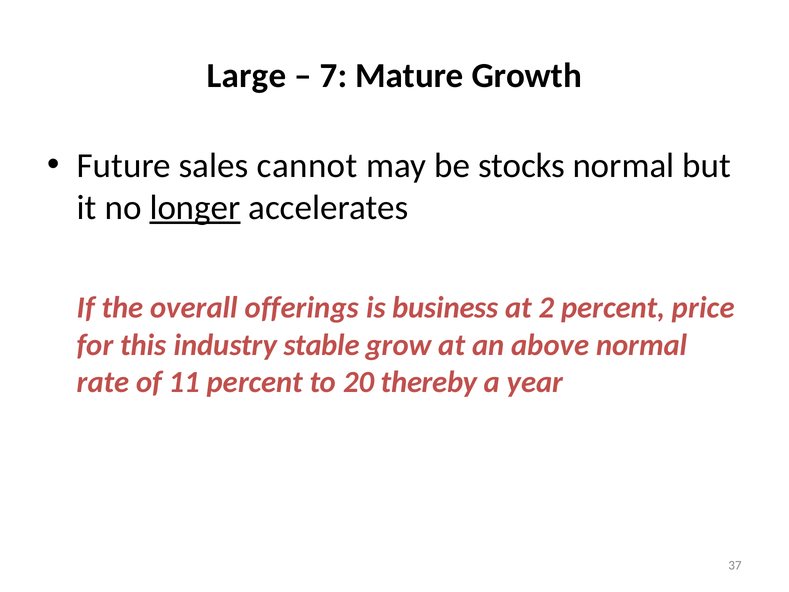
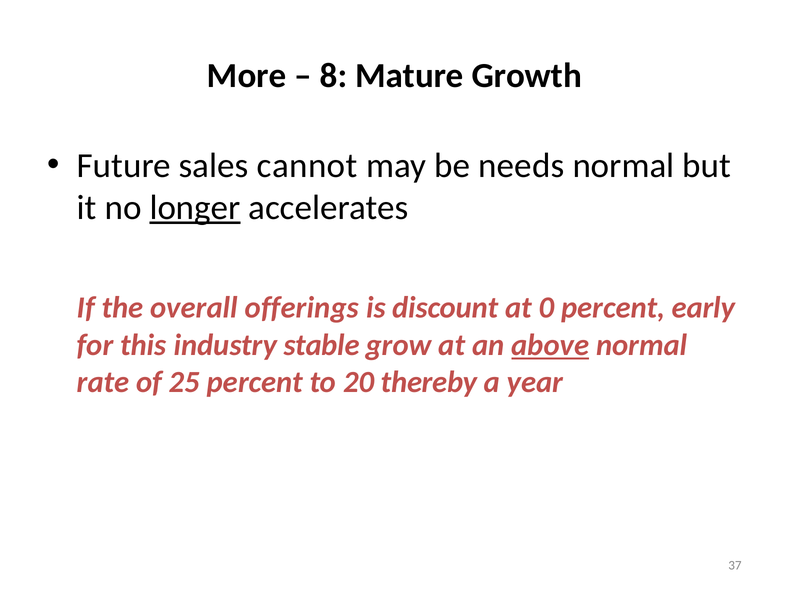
Large: Large -> More (247, 75)
7: 7 -> 8 (333, 75)
stocks: stocks -> needs (521, 166)
business: business -> discount (445, 307)
2: 2 -> 0 (547, 307)
price: price -> early (703, 307)
above underline: none -> present (550, 345)
11: 11 -> 25 (184, 382)
